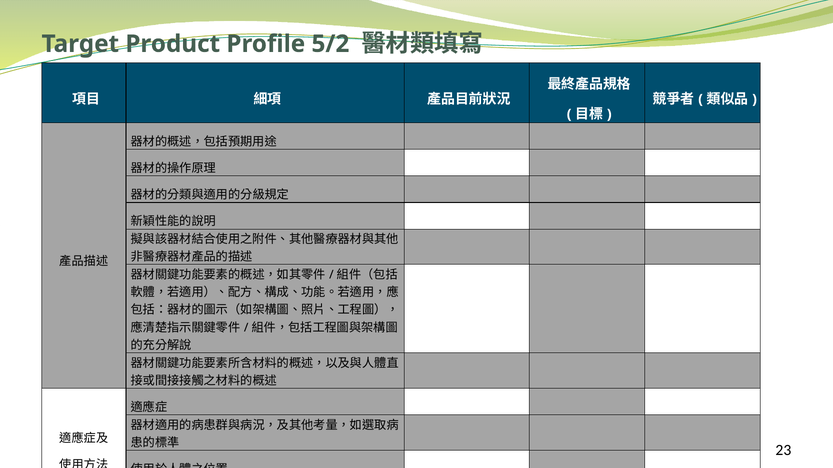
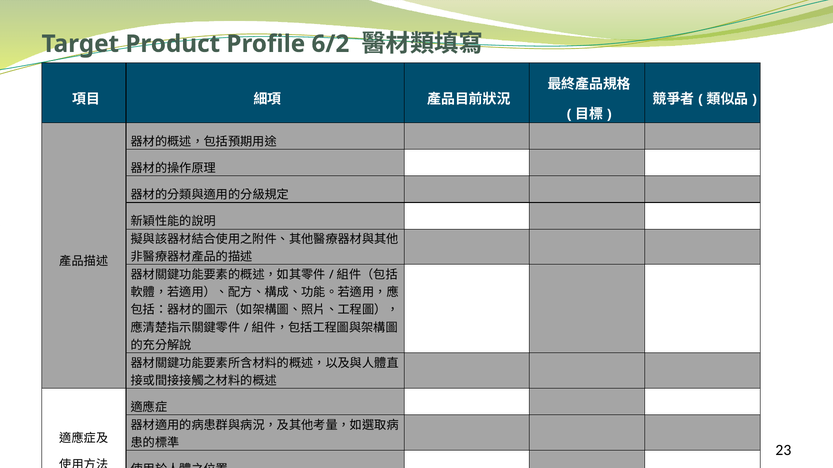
5/2: 5/2 -> 6/2 (330, 44)
